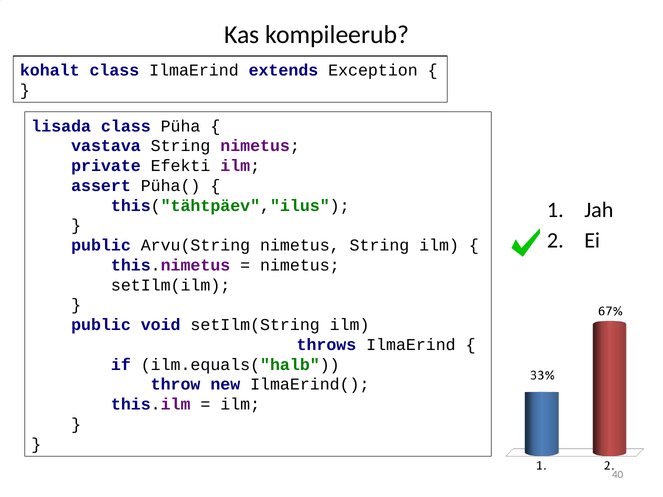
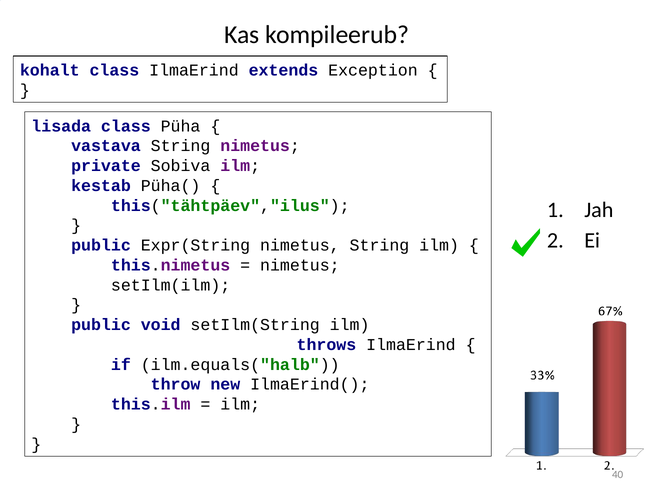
Efekti: Efekti -> Sobiva (181, 166)
assert: assert -> kestab (101, 186)
Arvu(String: Arvu(String -> Expr(String (195, 245)
